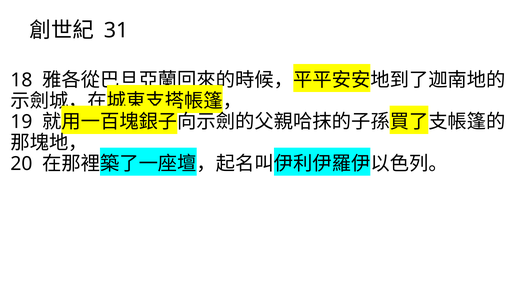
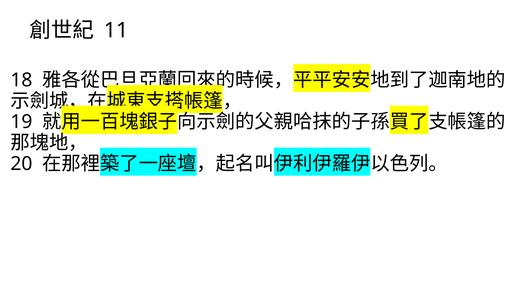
31: 31 -> 11 (116, 30)
